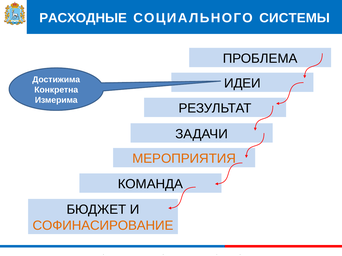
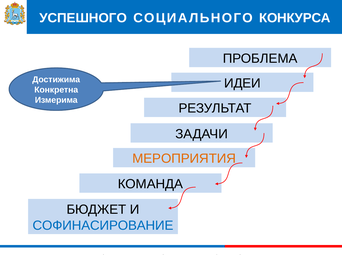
РАСХОДНЫЕ: РАСХОДНЫЕ -> УСПЕШНОГО (83, 18)
СИСТЕМЫ: СИСТЕМЫ -> КОНКУРСА (295, 18)
СОФИНАСИРОВАНИЕ colour: orange -> blue (103, 226)
